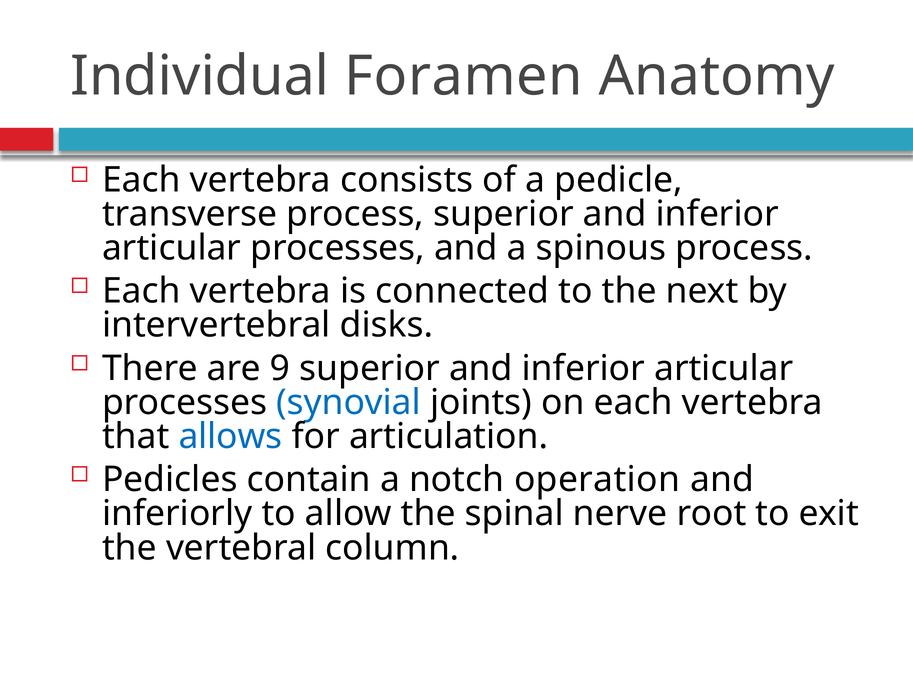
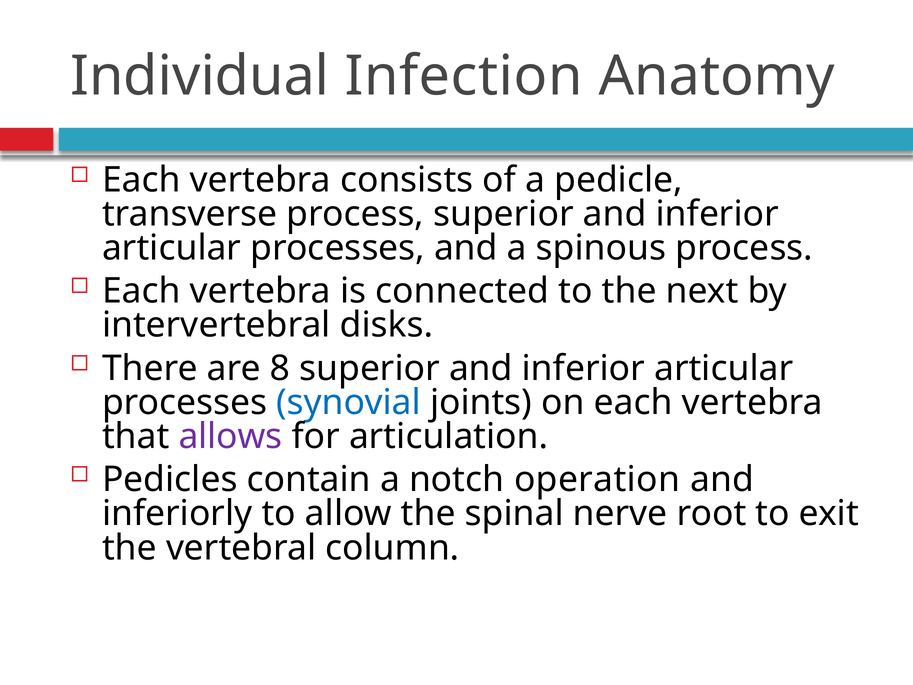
Foramen: Foramen -> Infection (464, 76)
9: 9 -> 8 (280, 368)
allows colour: blue -> purple (231, 436)
